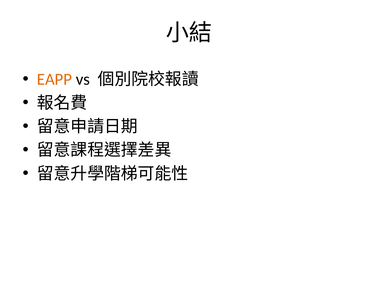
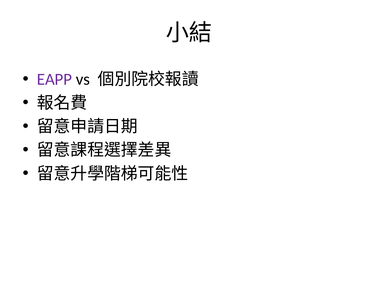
EAPP colour: orange -> purple (54, 79)
